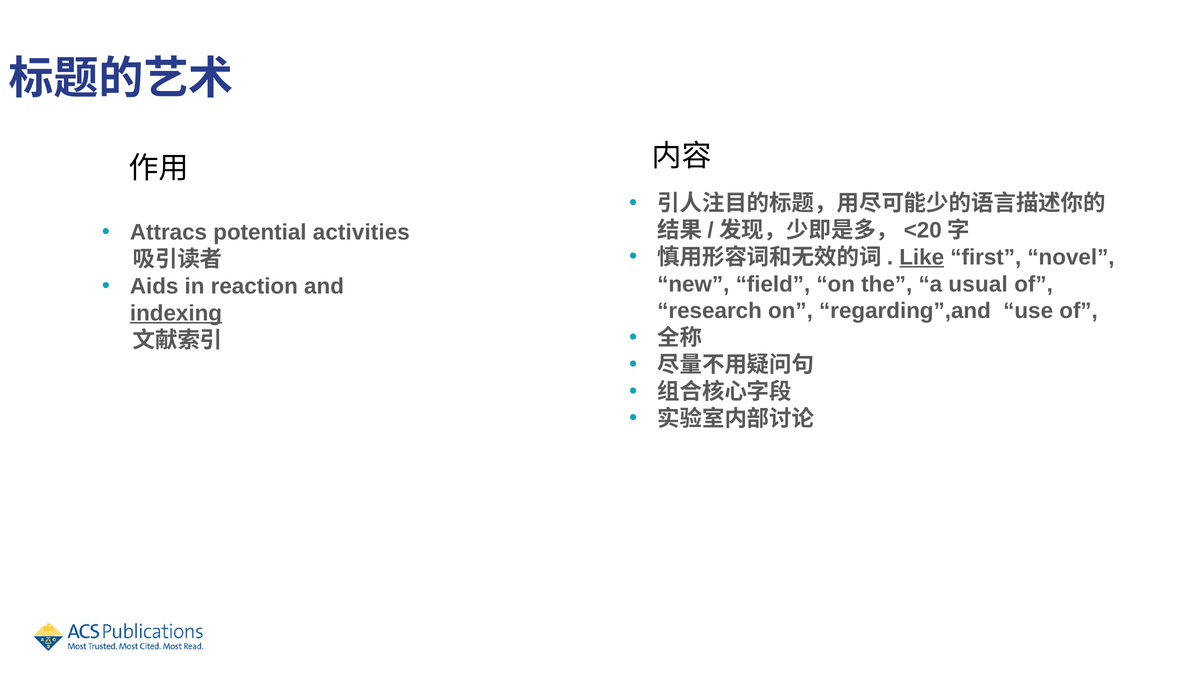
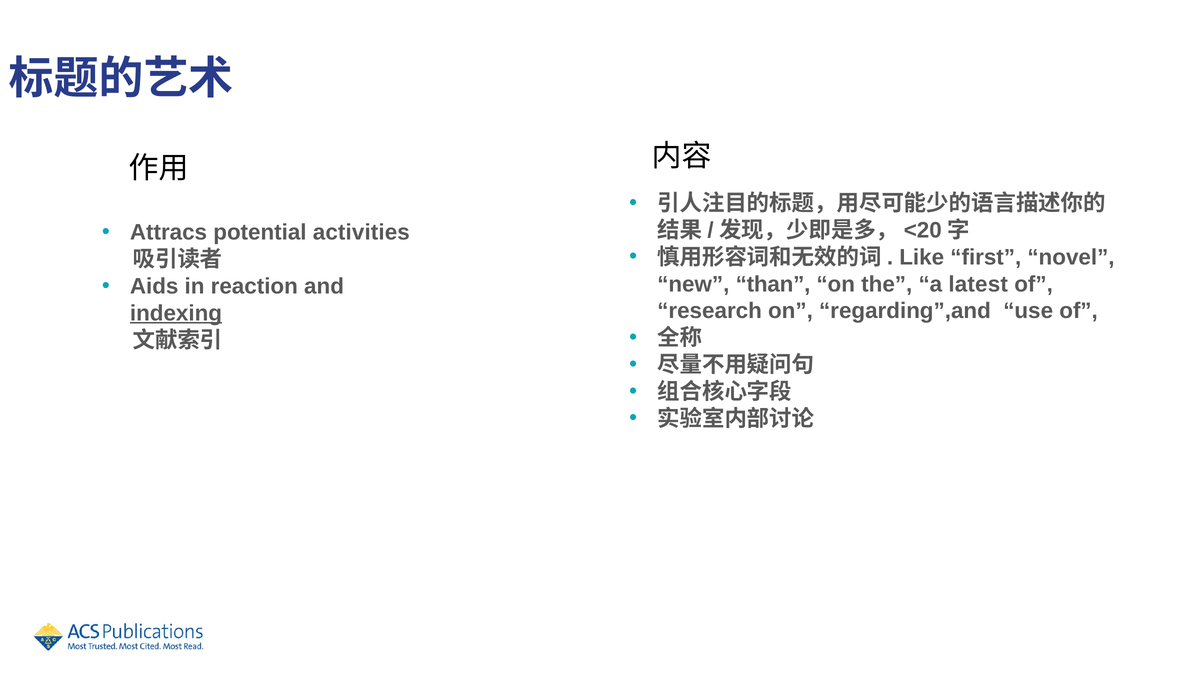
Like underline: present -> none (922, 257)
field: field -> than (773, 284)
usual: usual -> latest (978, 284)
